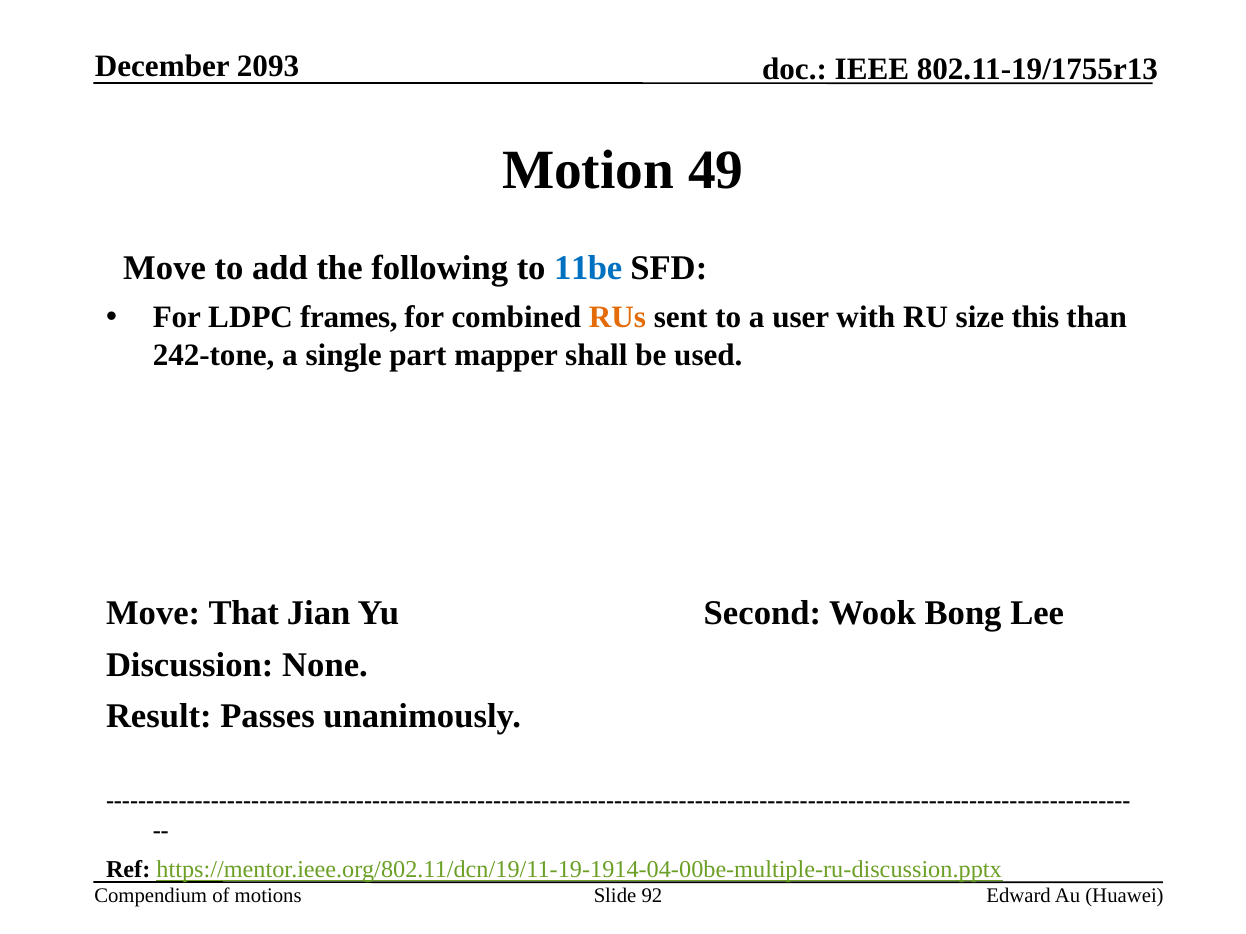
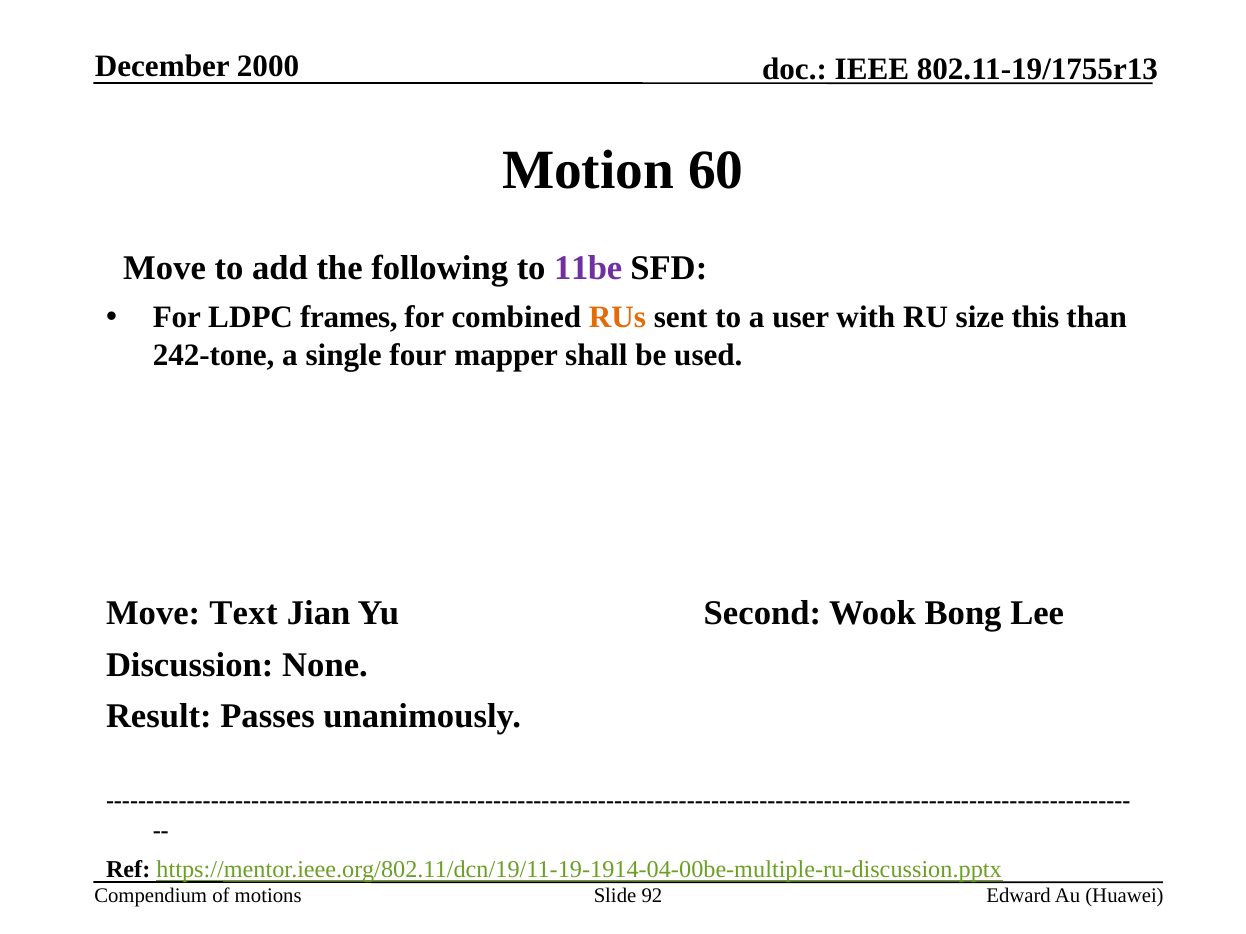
2093: 2093 -> 2000 (268, 66)
49: 49 -> 60 (716, 170)
11be colour: blue -> purple (588, 268)
part: part -> four (418, 355)
That: That -> Text (243, 613)
